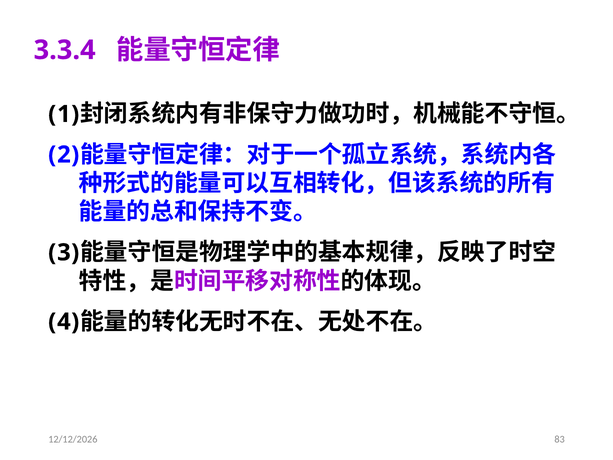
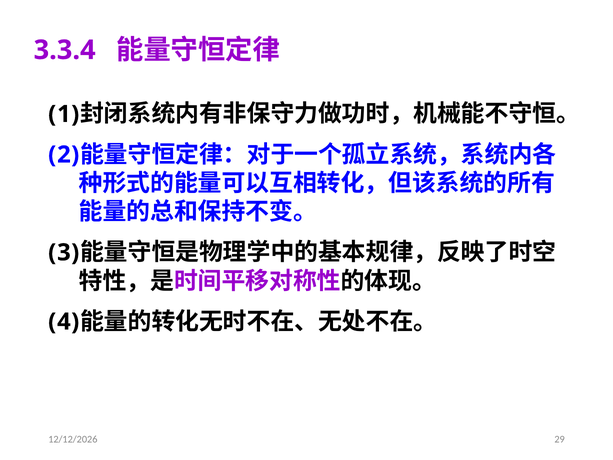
83: 83 -> 29 (560, 439)
